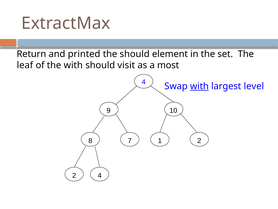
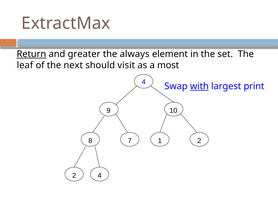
Return underline: none -> present (31, 54)
printed: printed -> greater (84, 54)
the should: should -> always (135, 54)
the with: with -> next (73, 65)
level: level -> print (254, 86)
